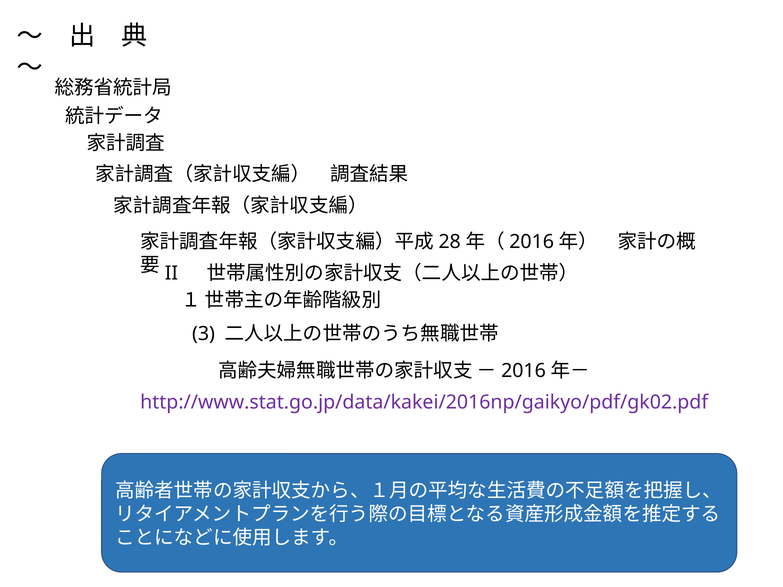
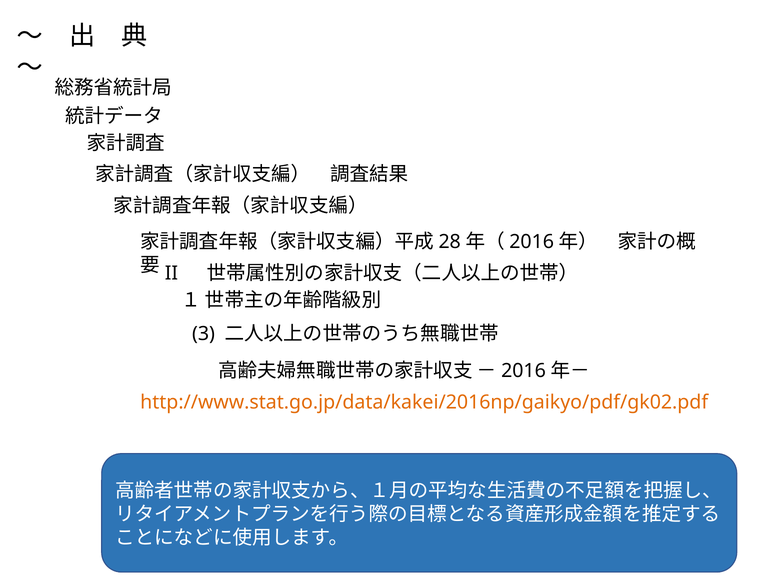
http://www.stat.go.jp/data/kakei/2016np/gaikyo/pdf/gk02.pdf colour: purple -> orange (424, 402)
